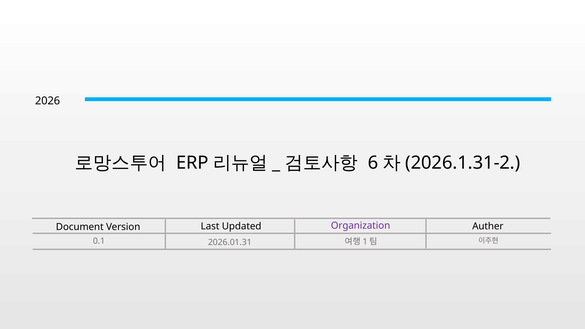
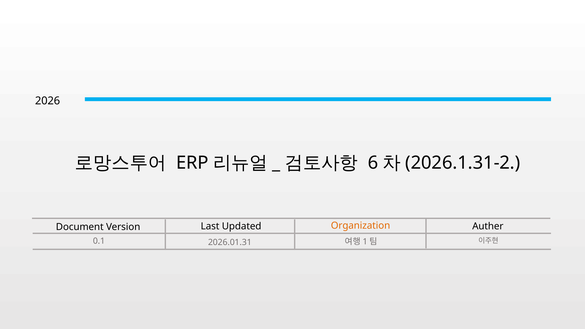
Organization colour: purple -> orange (361, 226)
